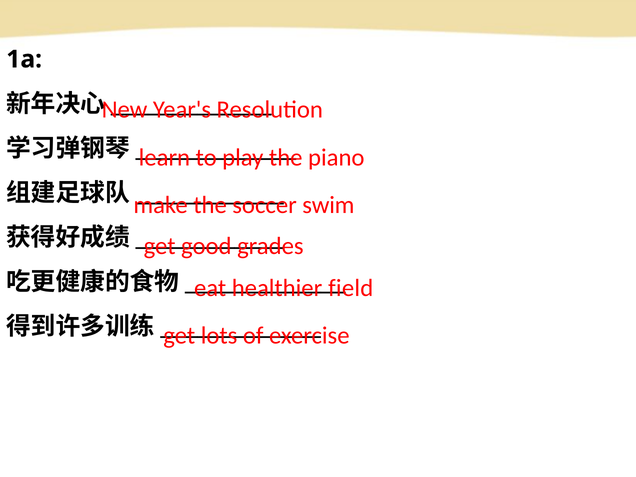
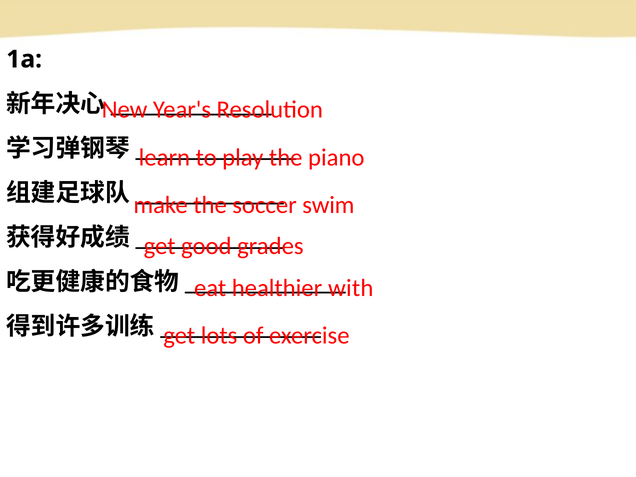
field: field -> with (351, 288)
